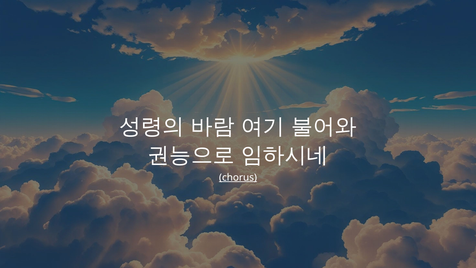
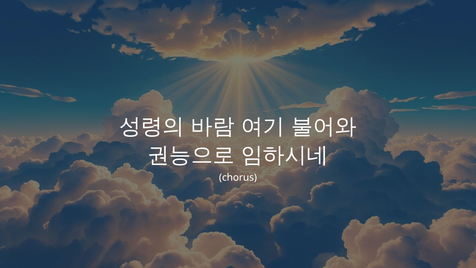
chorus underline: present -> none (238, 177)
